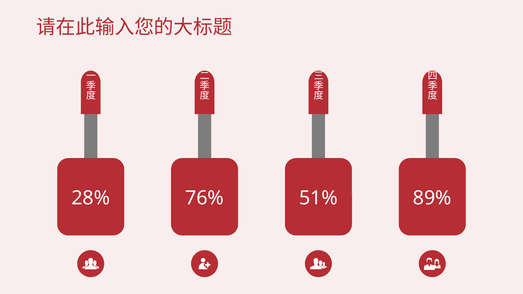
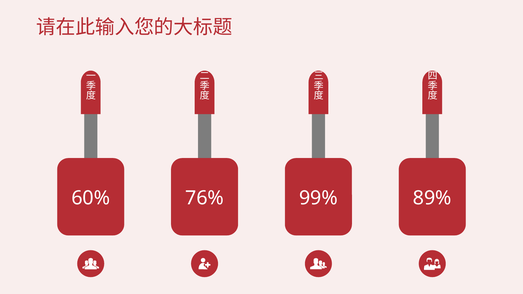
28%: 28% -> 60% (91, 198)
51%: 51% -> 99% (318, 198)
